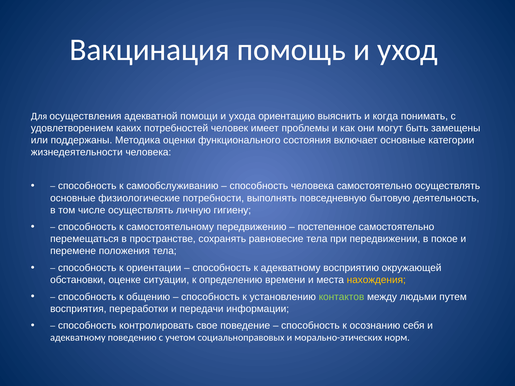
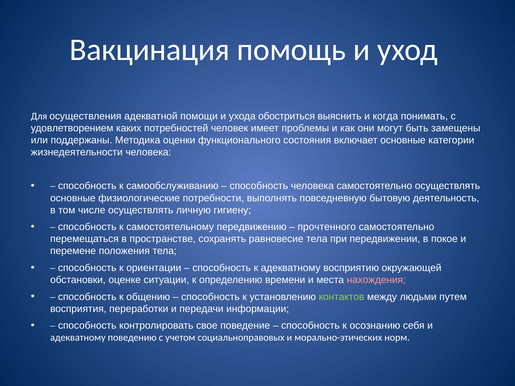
ориентацию: ориентацию -> обостриться (287, 116)
постепенное: постепенное -> прочтенного (327, 227)
нахождения colour: yellow -> pink (376, 280)
